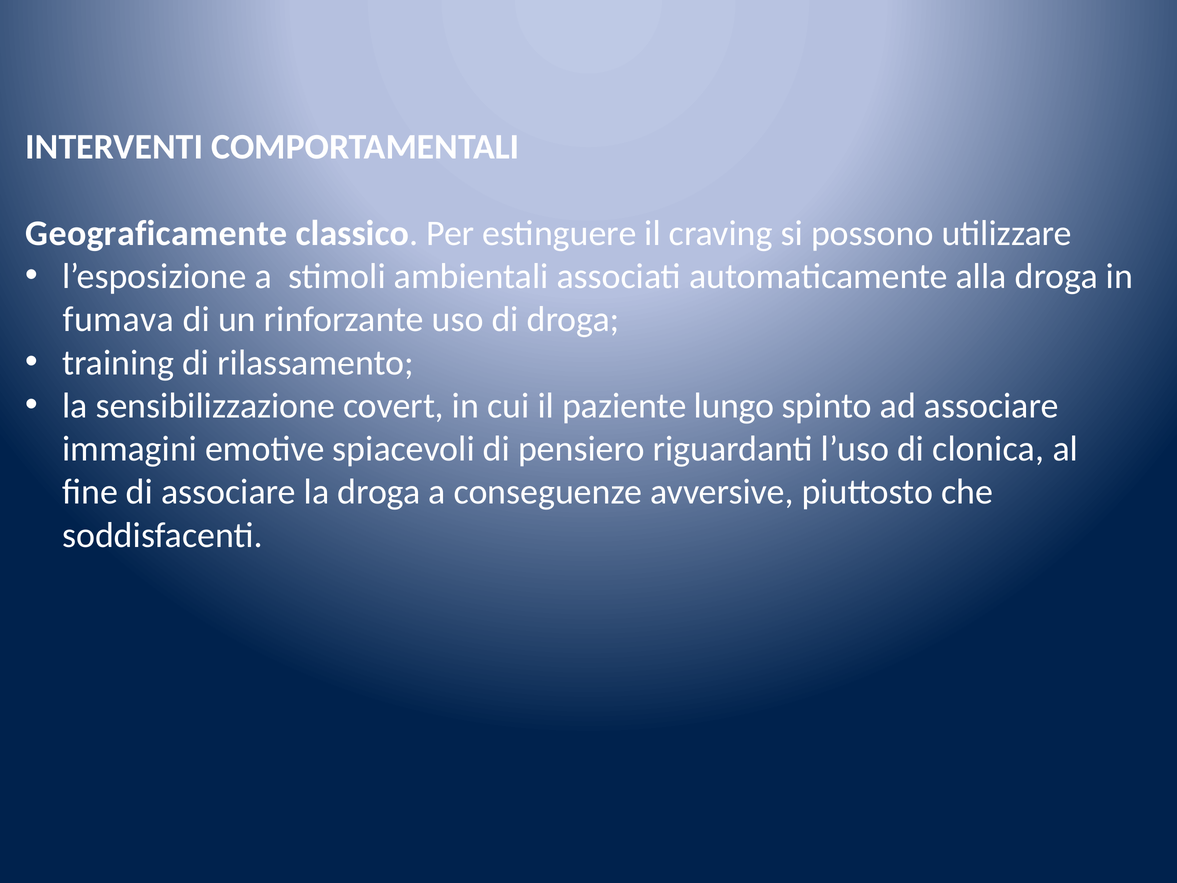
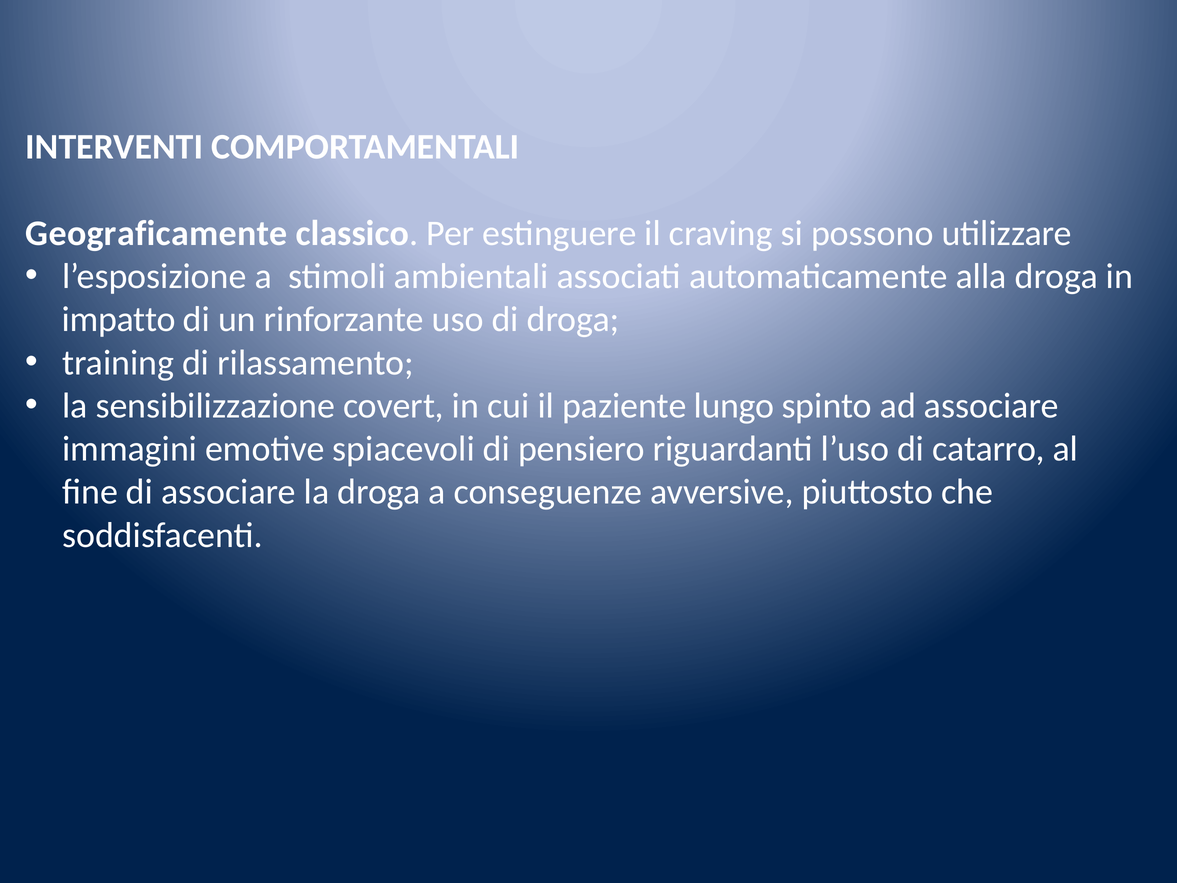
fumava: fumava -> impatto (119, 319)
clonica: clonica -> catarro (988, 449)
